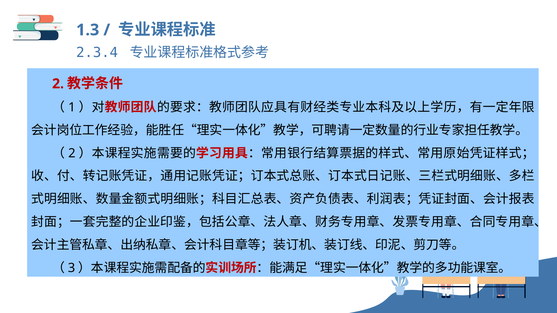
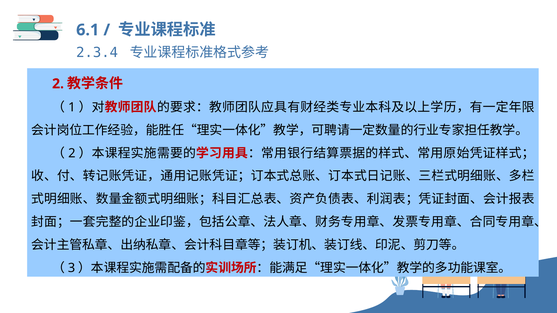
1.3: 1.3 -> 6.1 (88, 30)
